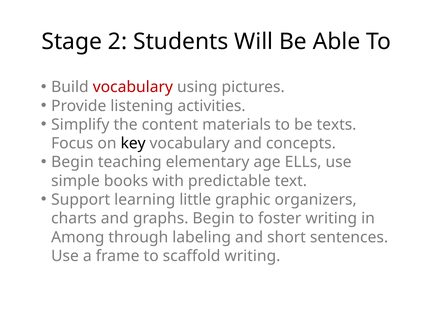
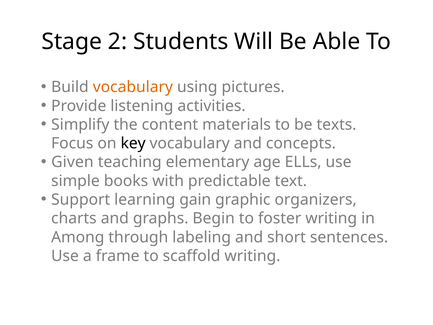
vocabulary colour: red -> orange (133, 87)
Begin: Begin -> Given (72, 162)
little: little -> gain (195, 200)
